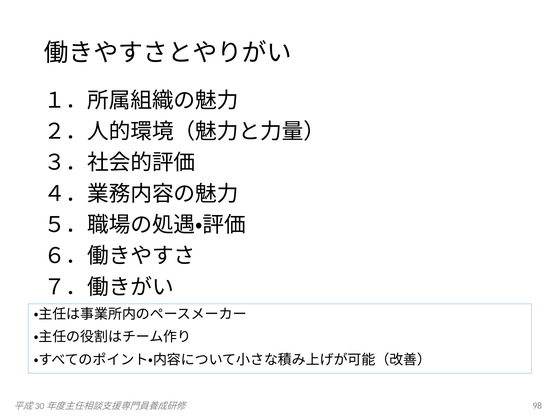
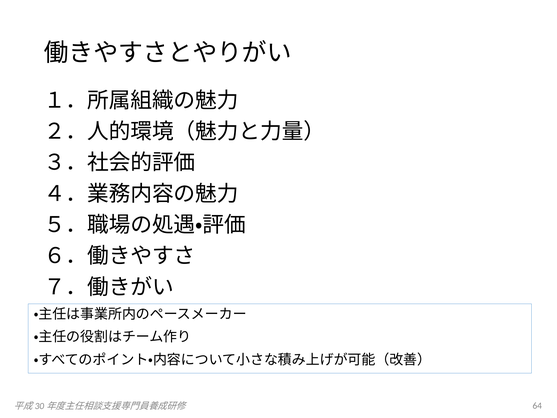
98: 98 -> 64 (537, 406)
